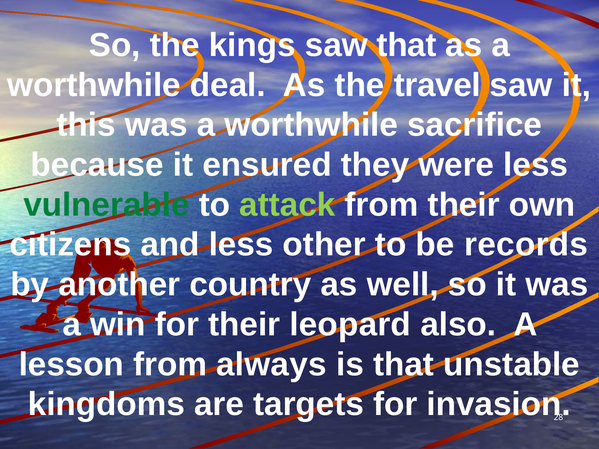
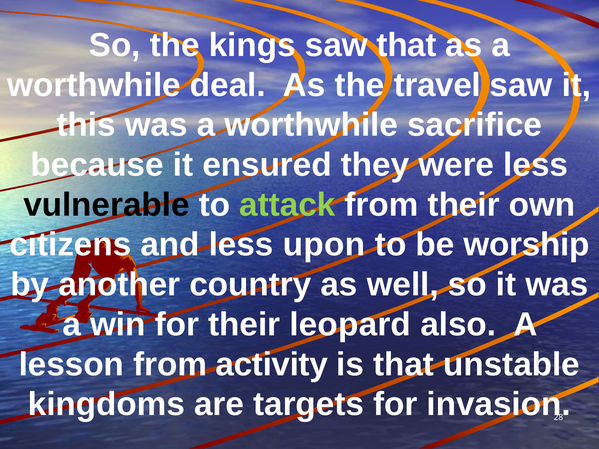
vulnerable colour: green -> black (106, 205)
other: other -> upon (324, 245)
records: records -> worship (526, 245)
always: always -> activity (272, 365)
